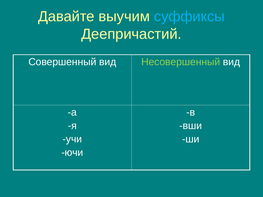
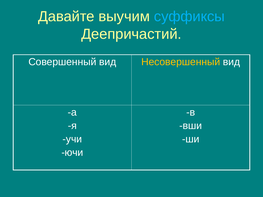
Несовершенный colour: light green -> yellow (181, 62)
